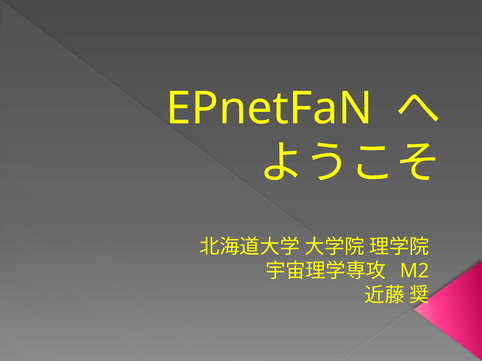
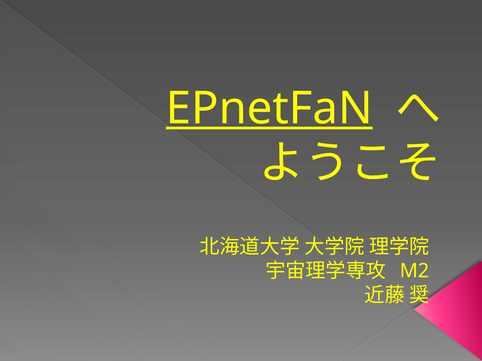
EPnetFaN underline: none -> present (269, 109)
